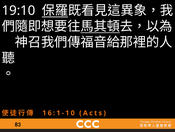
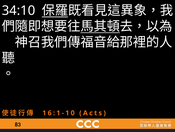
19:10: 19:10 -> 34:10 (18, 10)
